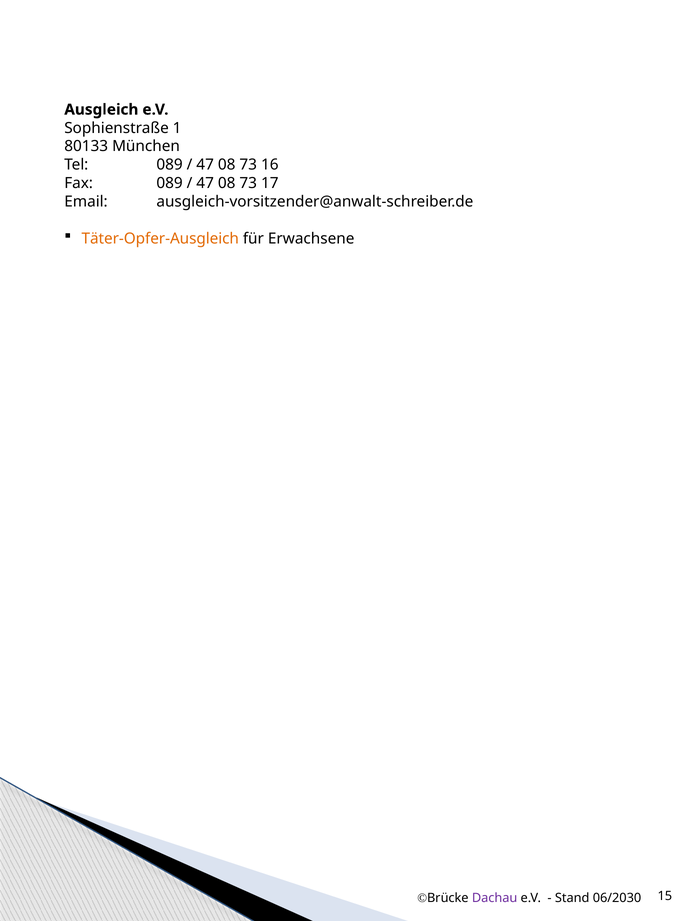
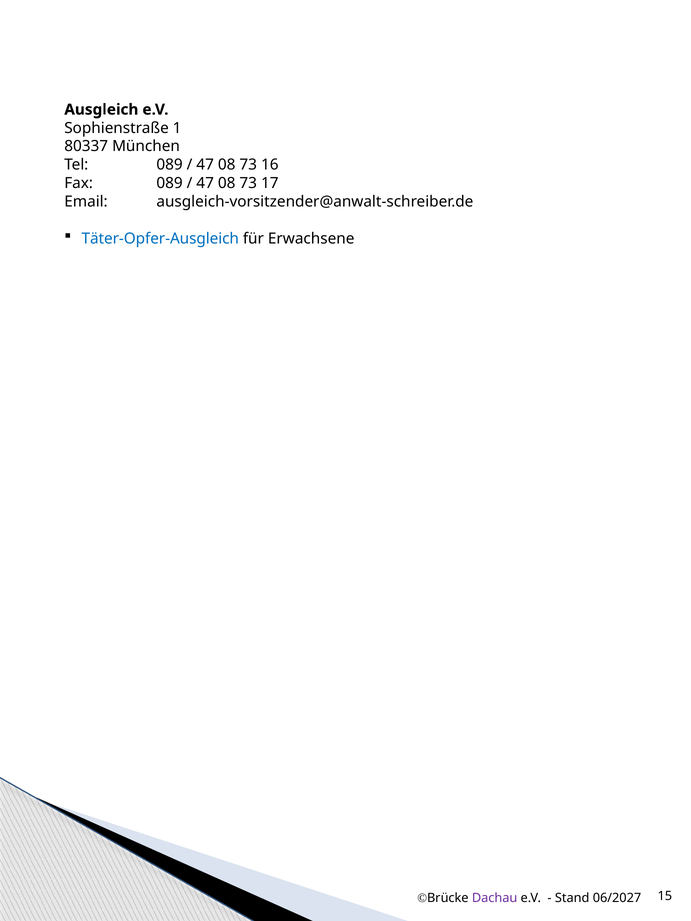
80133: 80133 -> 80337 (86, 146)
Täter-Opfer-Ausgleich colour: orange -> blue (160, 239)
06/2030: 06/2030 -> 06/2027 (617, 899)
